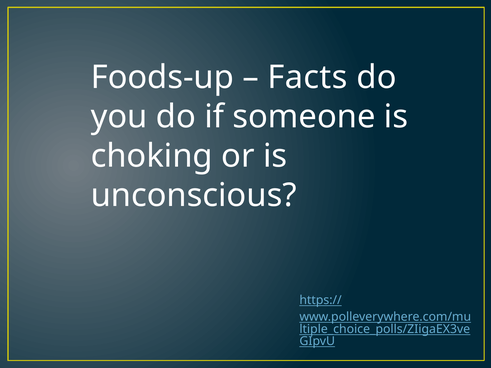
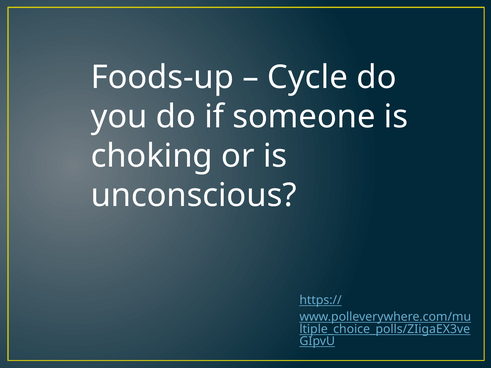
Facts: Facts -> Cycle (308, 78)
